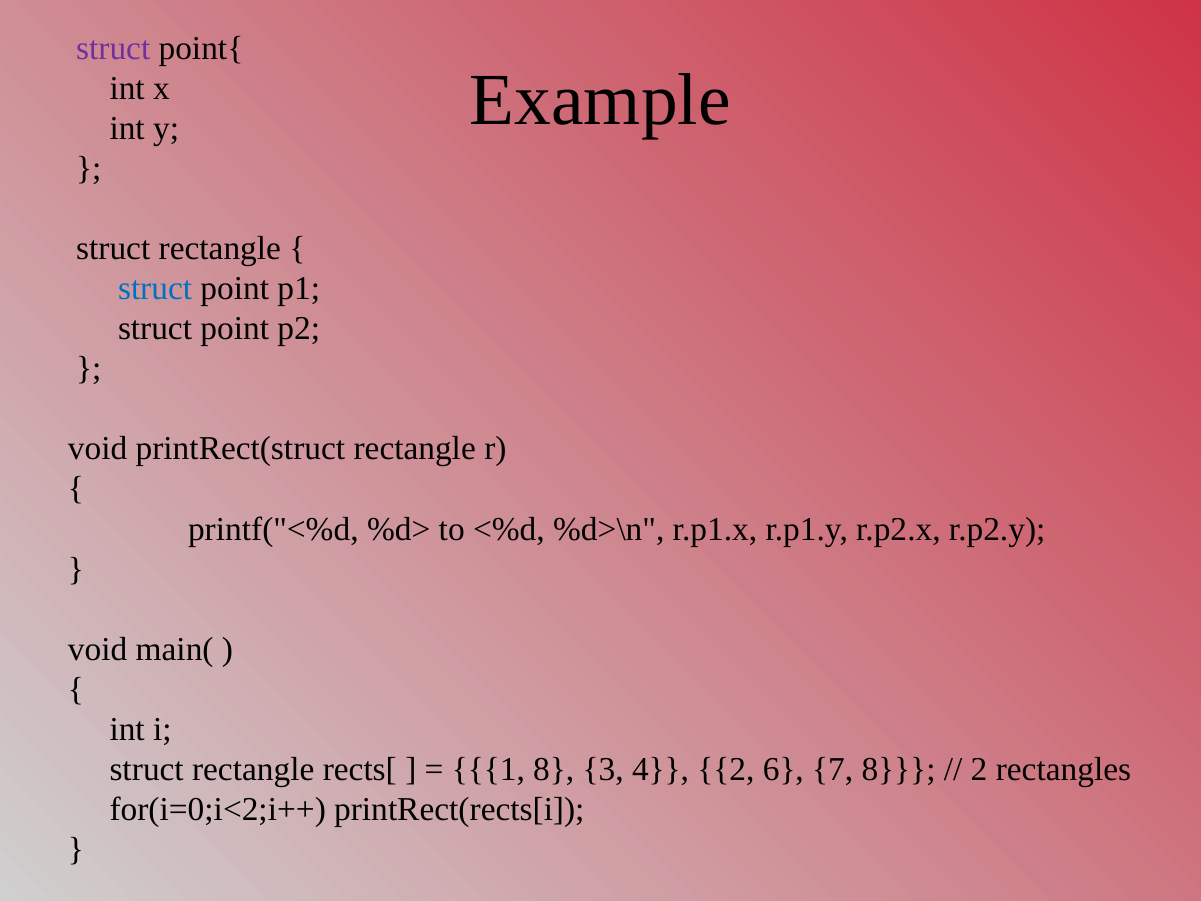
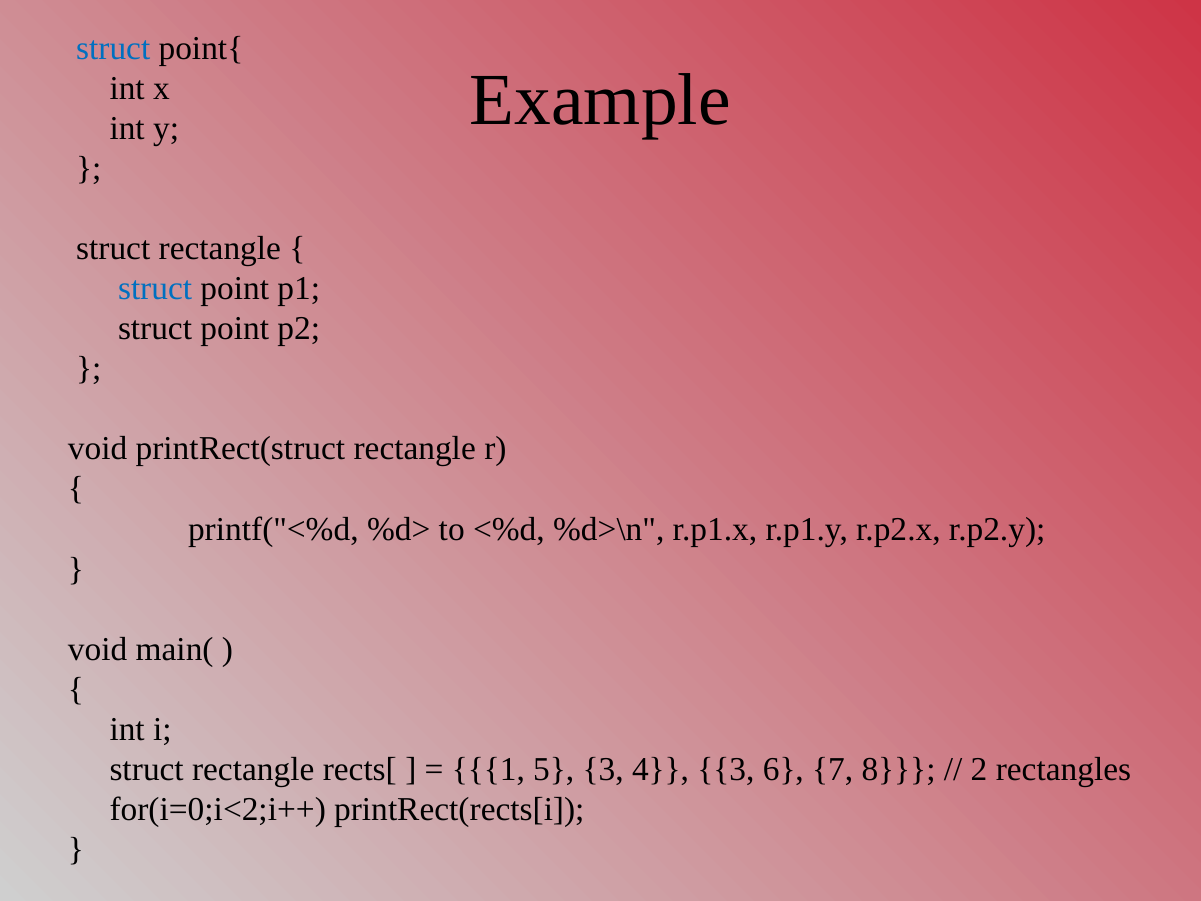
struct colour: purple -> blue (113, 48)
1 8: 8 -> 5 (554, 769)
4 2: 2 -> 3 (726, 769)
